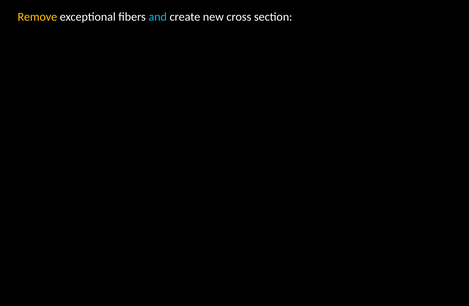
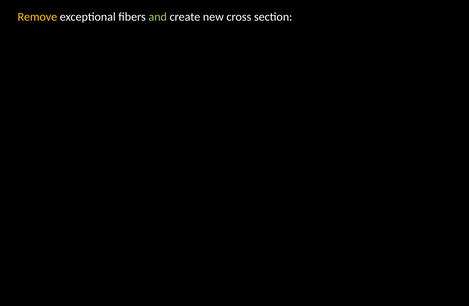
and colour: light blue -> light green (158, 17)
